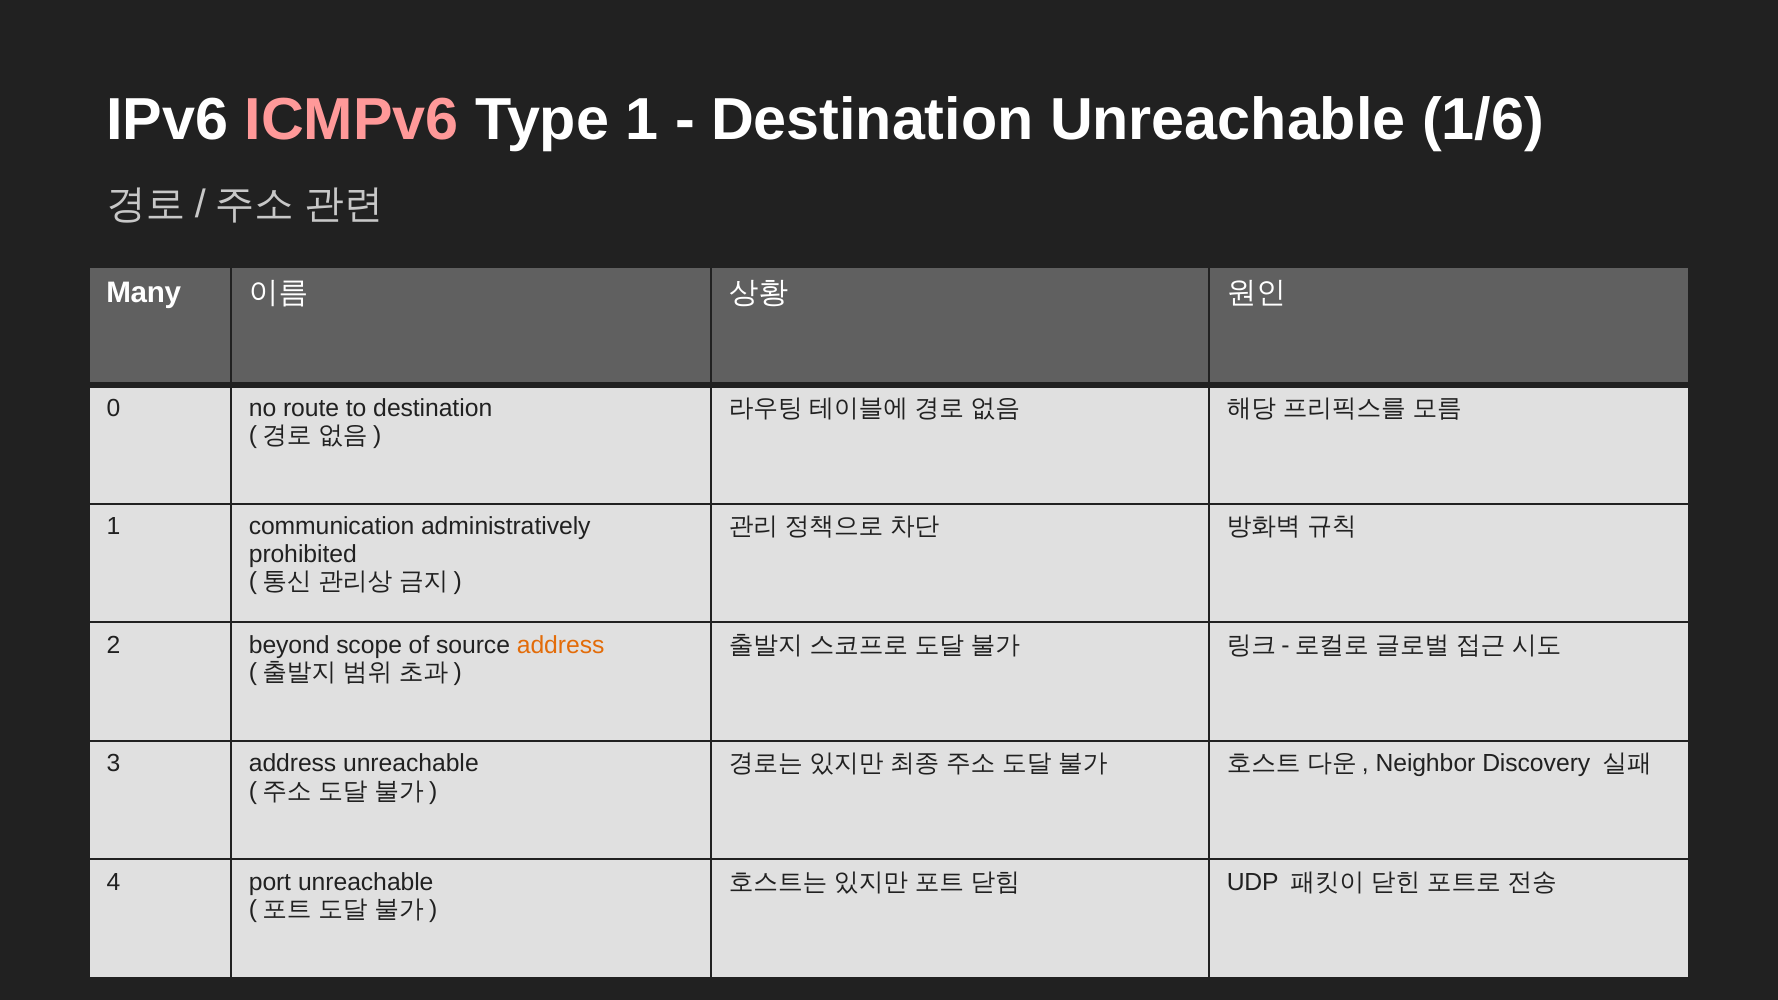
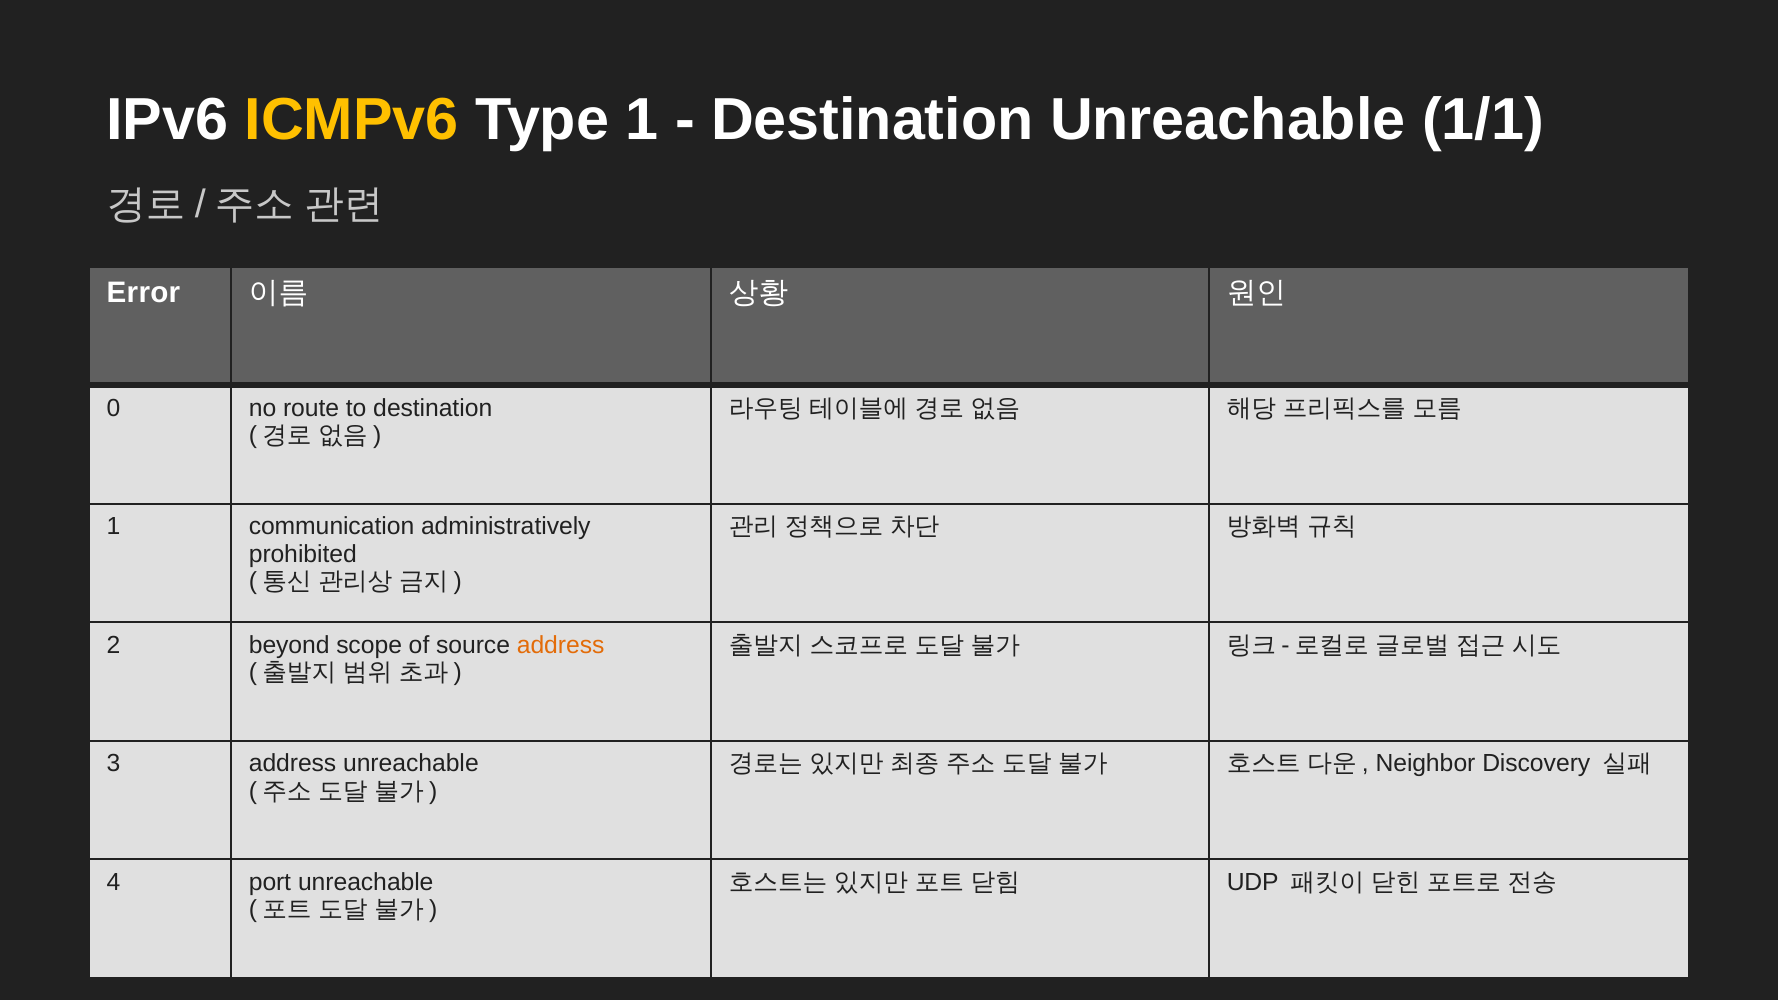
ICMPv6 colour: pink -> yellow (352, 120)
1/6: 1/6 -> 1/1 (1483, 120)
Many: Many -> Error (143, 293)
